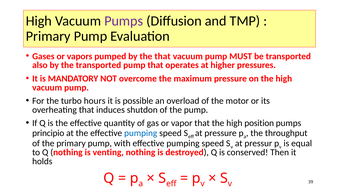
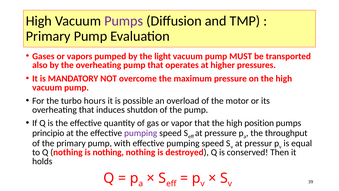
the that: that -> light (163, 56)
the transported: transported -> overheating (98, 65)
pumping colour: blue -> purple (141, 133)
is venting: venting -> nothing (108, 152)
